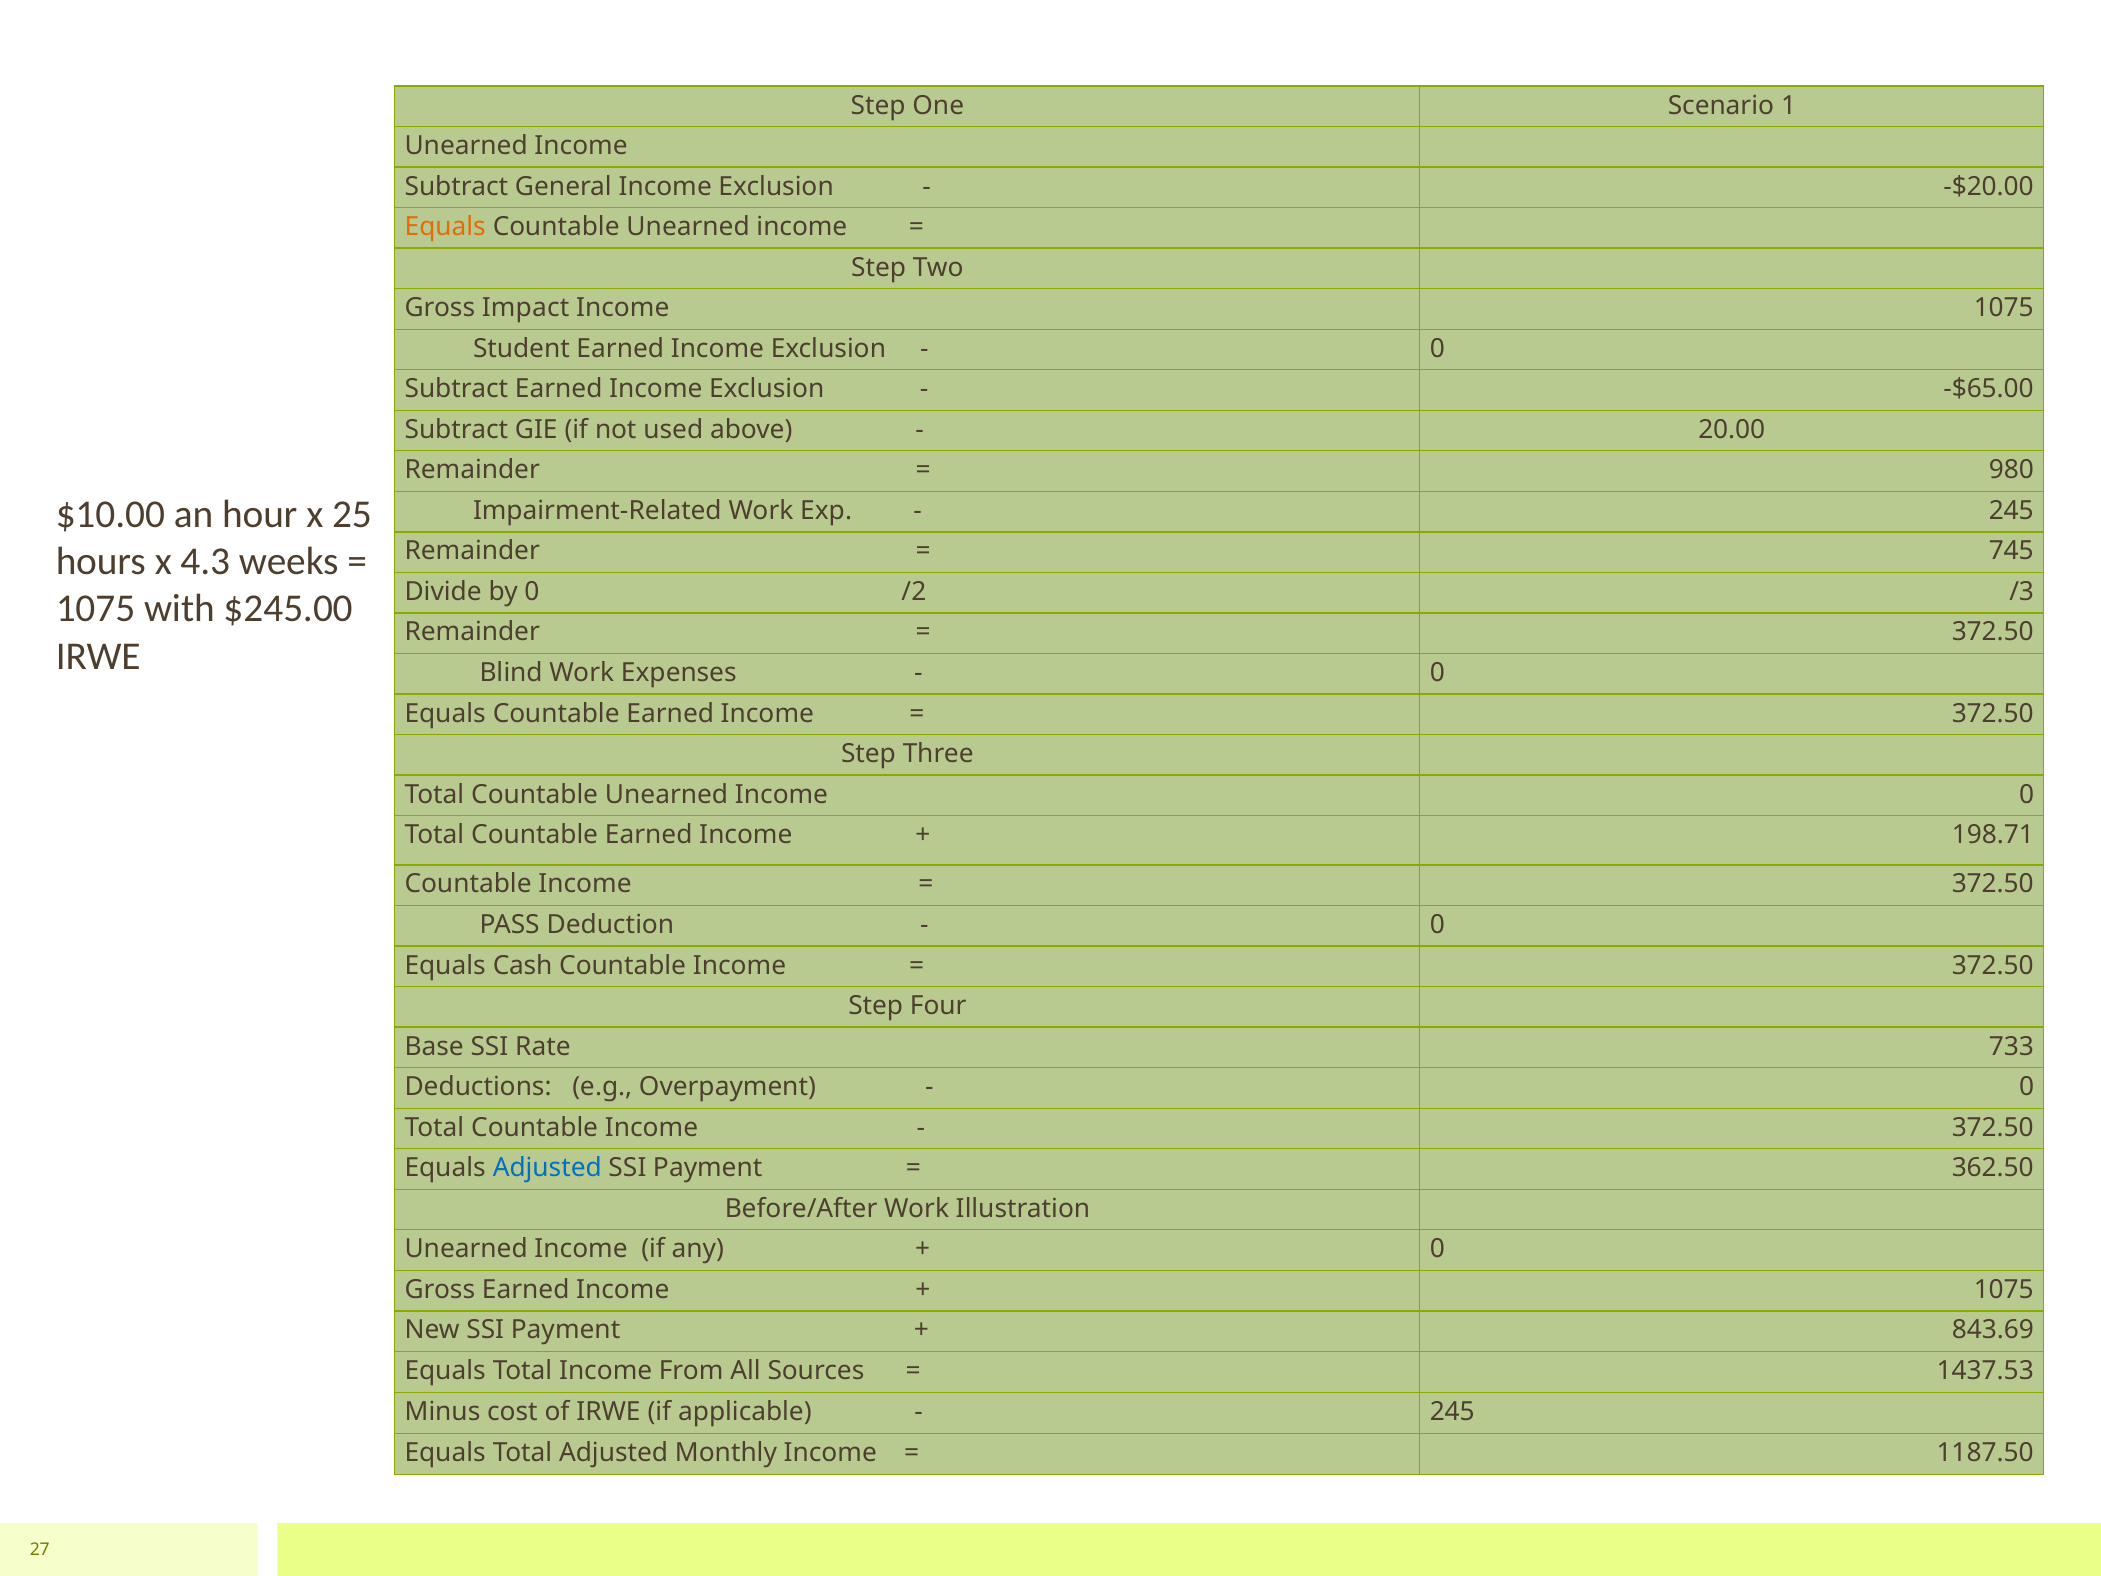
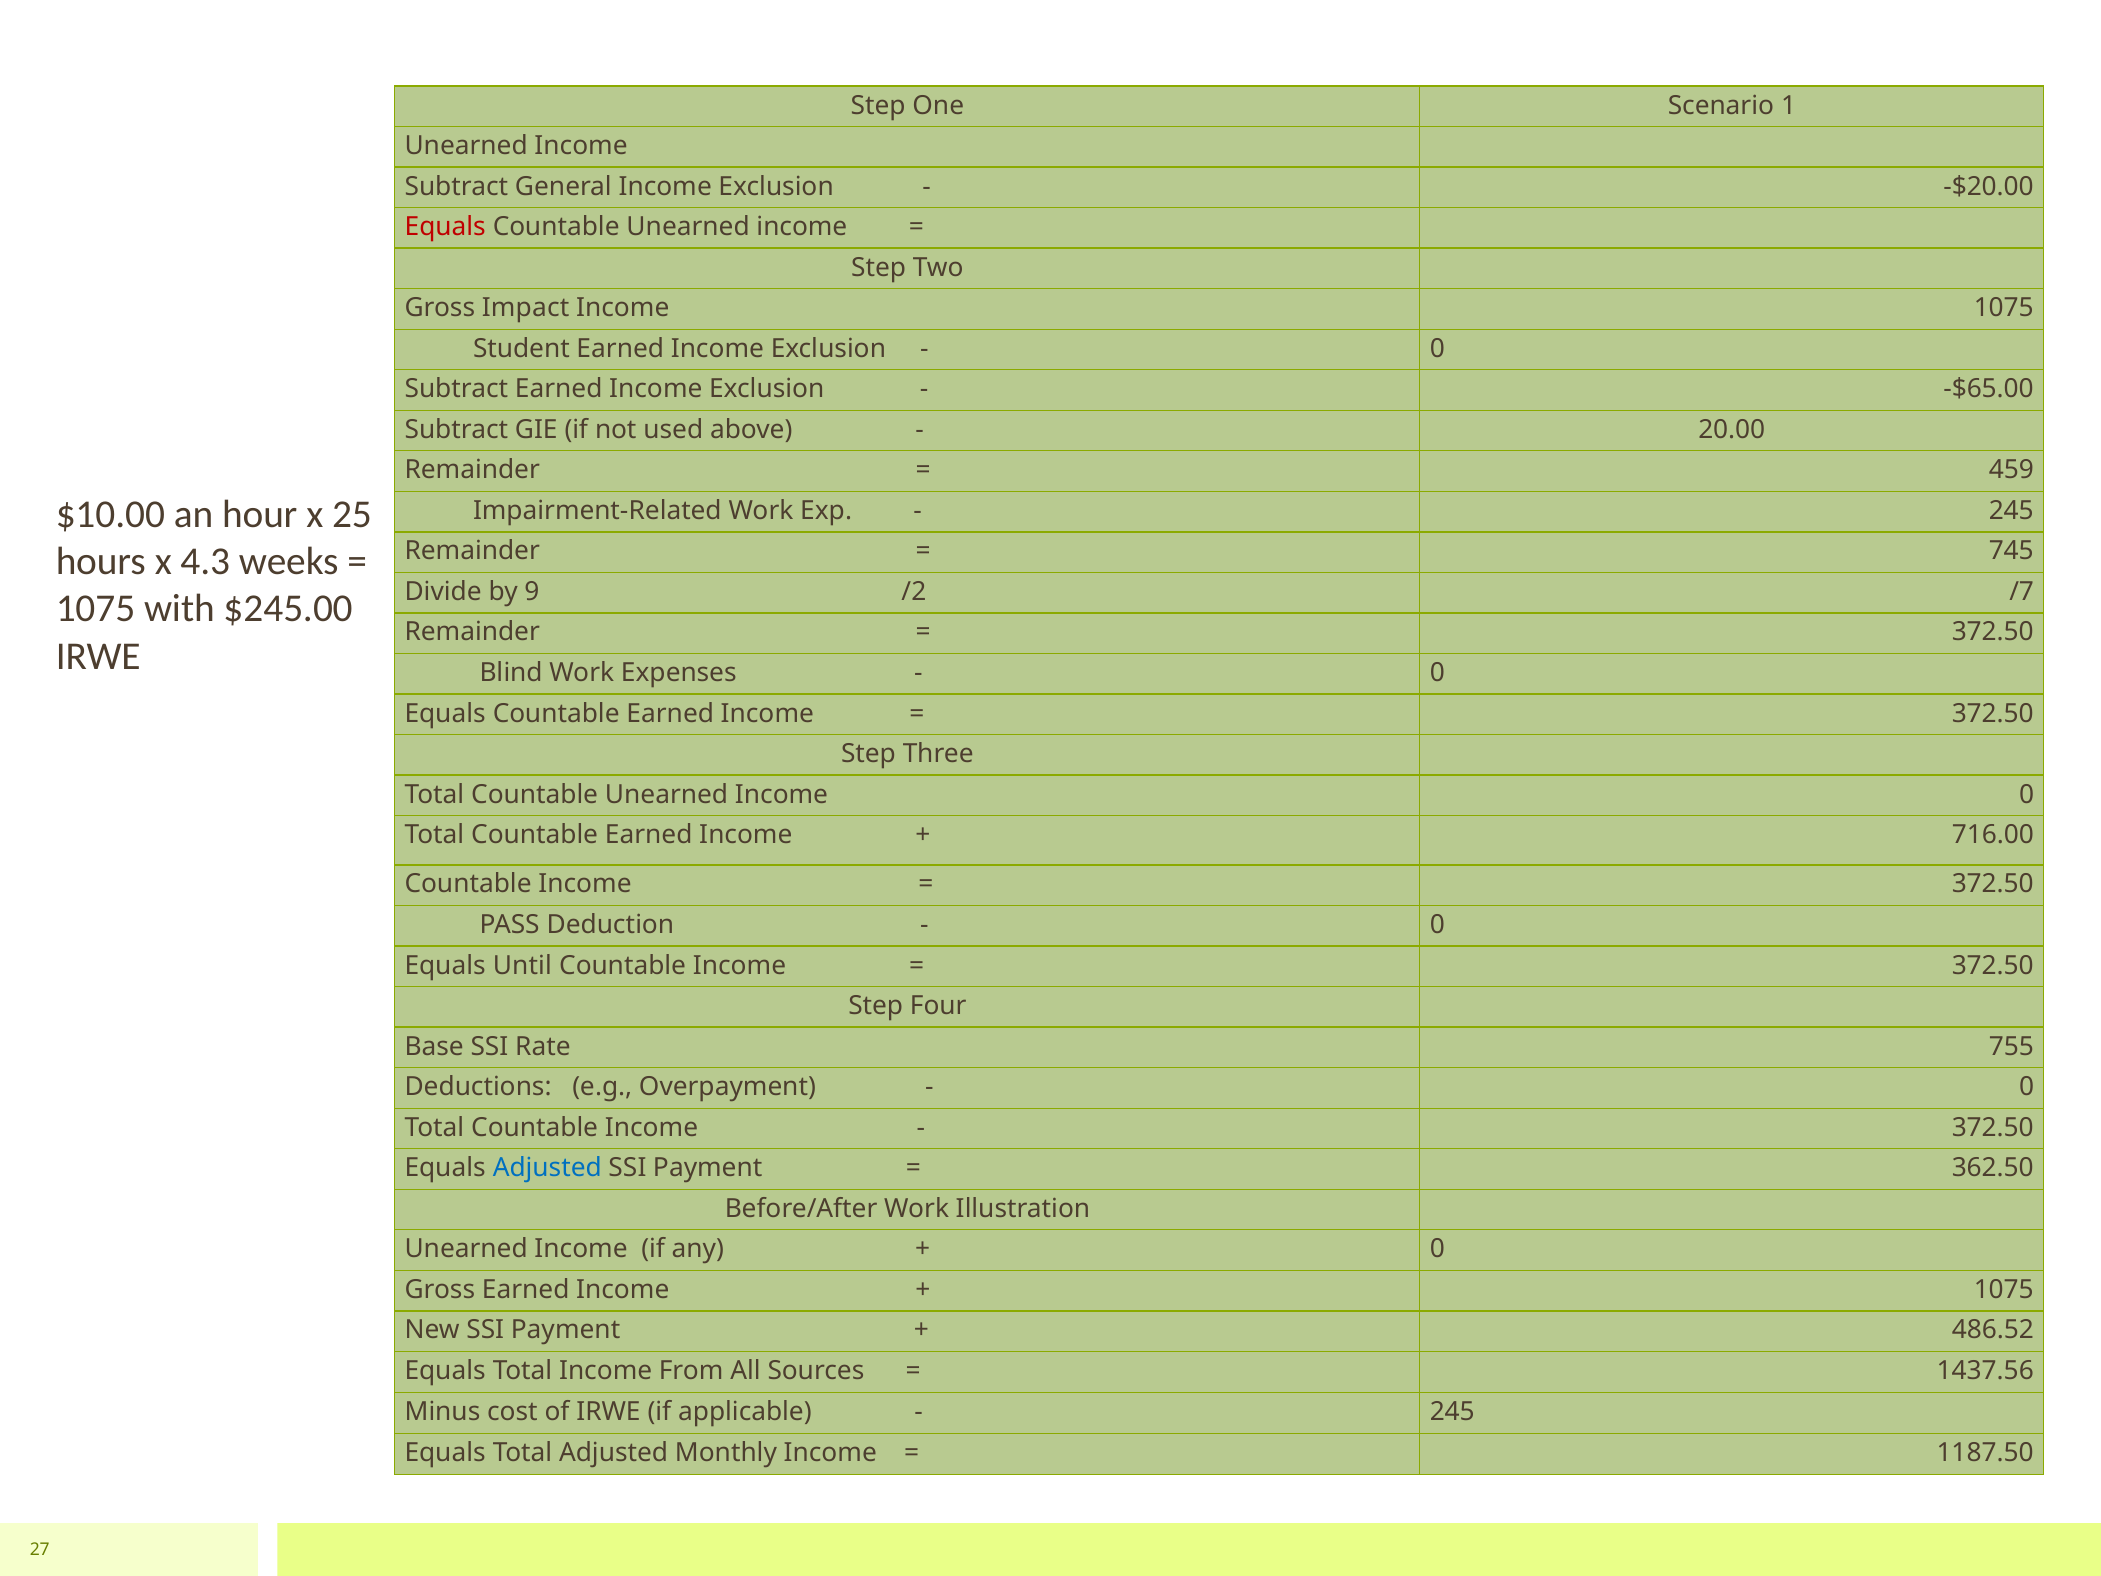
Equals colour: orange -> red (445, 227)
980: 980 -> 459 (2011, 470)
by 0: 0 -> 9 (532, 592)
/3: /3 -> /7 (2022, 592)
198.71: 198.71 -> 716.00 (1993, 835)
Cash: Cash -> Until (522, 965)
733: 733 -> 755 (2011, 1046)
843.69: 843.69 -> 486.52 (1993, 1330)
1437.53: 1437.53 -> 1437.56 (1985, 1371)
